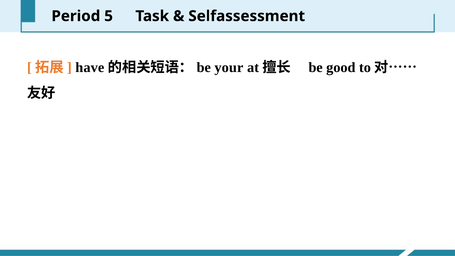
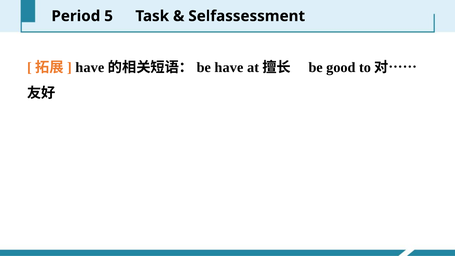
be your: your -> have (229, 68)
